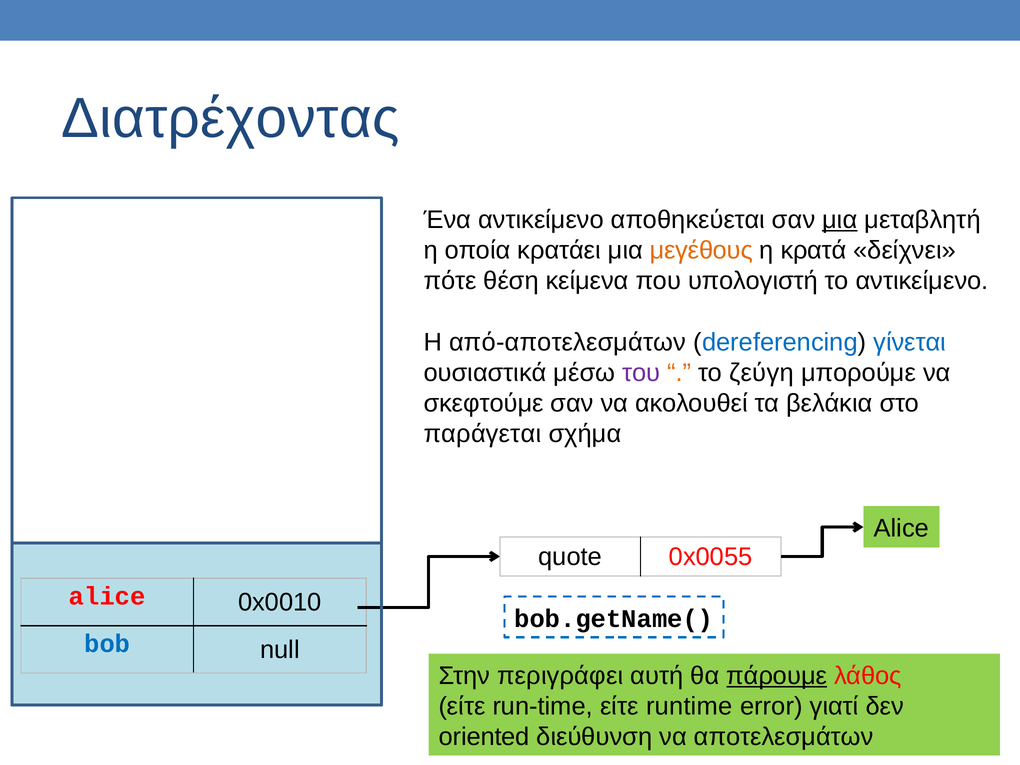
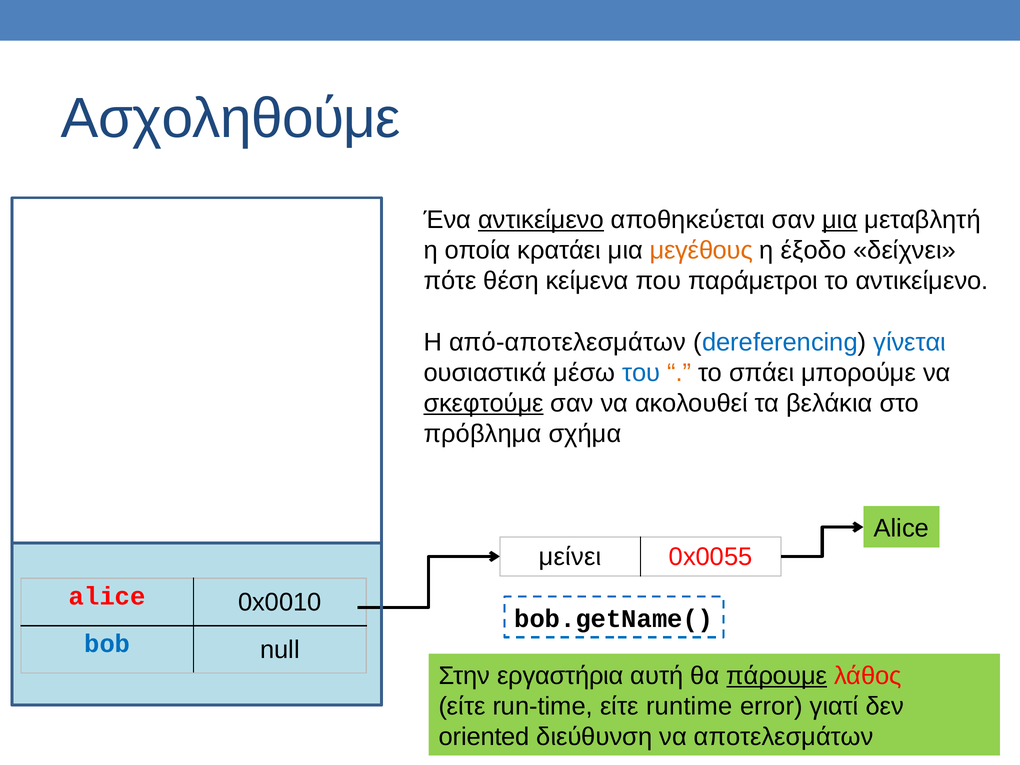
Διατρέχοντας: Διατρέχοντας -> Ασχοληθούμε (231, 119)
αντικείμενο underline: none -> present (541, 220)
κρατά: κρατά -> έξοδο (813, 250)
υπολογιστή: υπολογιστή -> παράμετροι (753, 281)
του colour: purple -> blue (641, 373)
ζεύγη: ζεύγη -> σπάει (762, 373)
σκεφτούμε underline: none -> present (484, 403)
παράγεται: παράγεται -> πρόβλημα (483, 434)
quote: quote -> μείνει (570, 557)
περιγράφει: περιγράφει -> εργαστήρια (560, 676)
